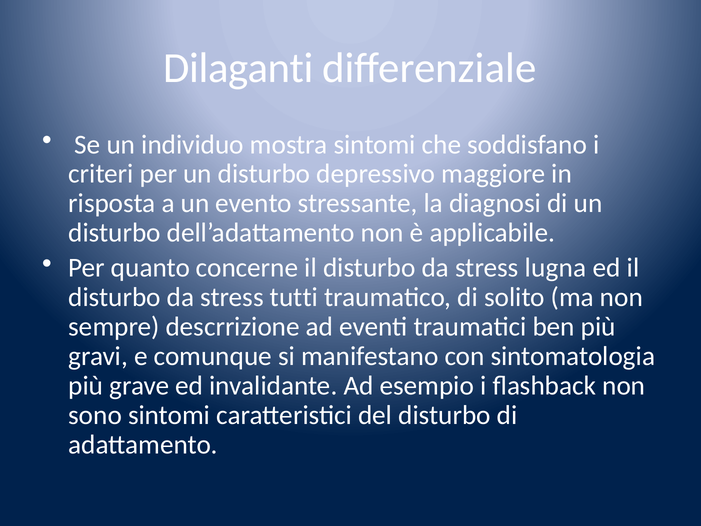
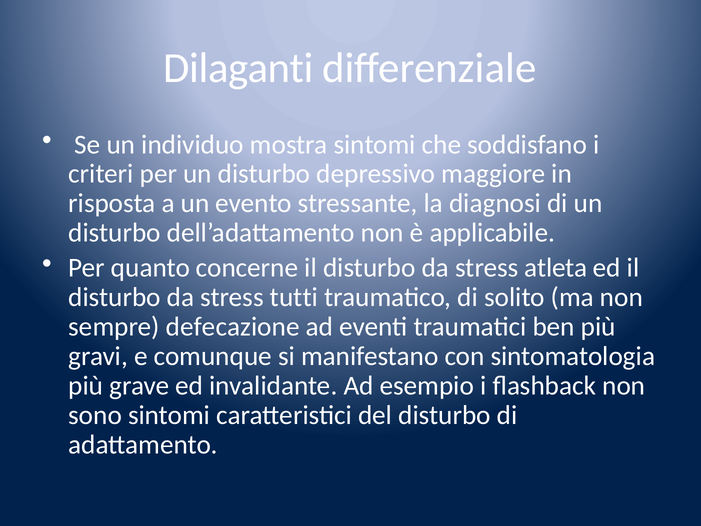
lugna: lugna -> atleta (556, 268)
descrrizione: descrrizione -> defecazione (233, 327)
